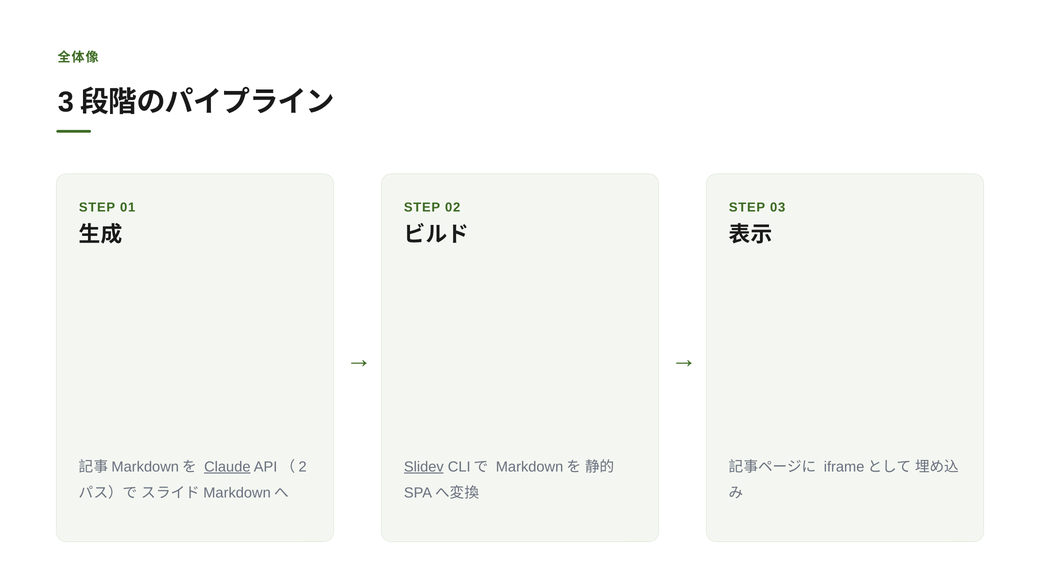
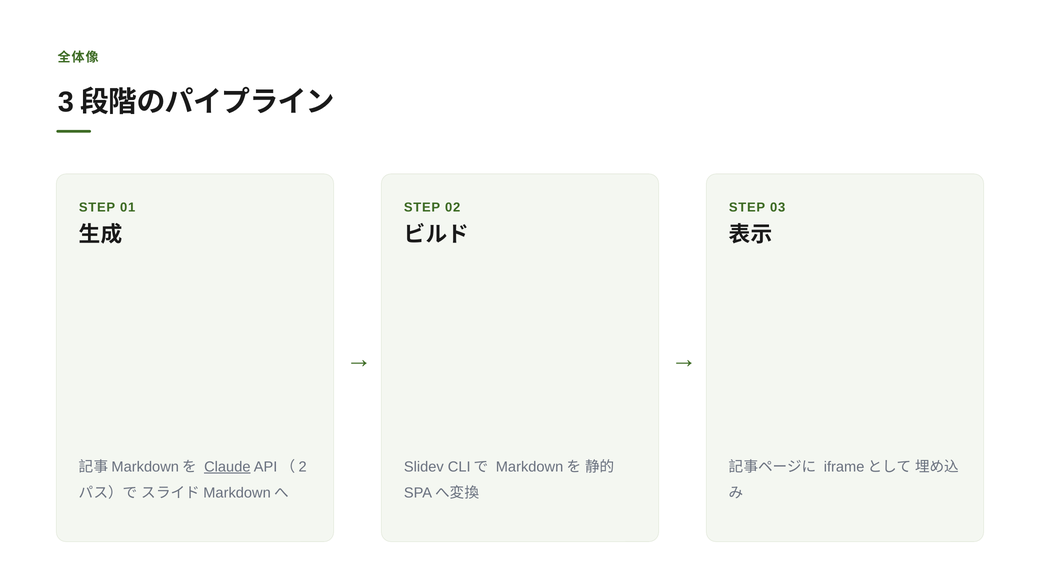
Slidev underline: present -> none (424, 467)
